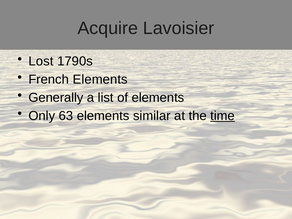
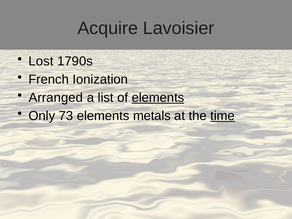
French Elements: Elements -> Ionization (100, 79)
Generally: Generally -> Arranged (56, 98)
elements underline: none -> present (158, 98)
63: 63 -> 73 (66, 116)
similar: similar -> metals (152, 116)
